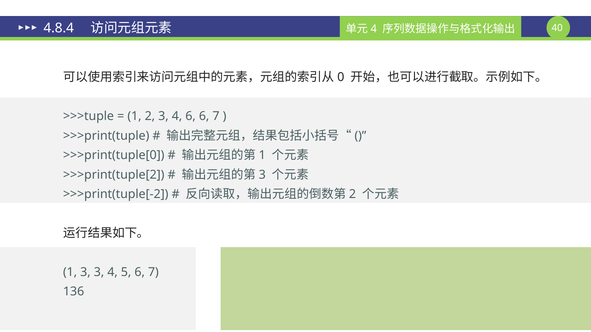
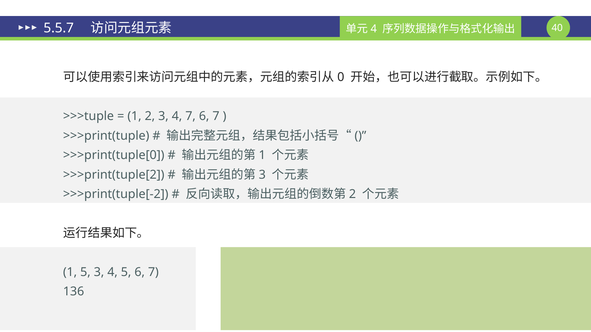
4.8.4: 4.8.4 -> 5.5.7 (59, 28)
4 6: 6 -> 7 (191, 116)
1 3: 3 -> 5 (85, 272)
